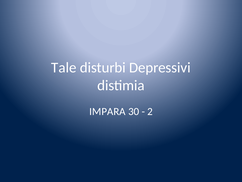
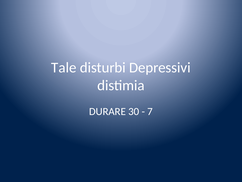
IMPARA: IMPARA -> DURARE (107, 111)
2: 2 -> 7 (150, 111)
